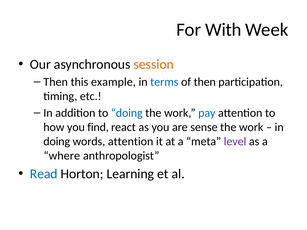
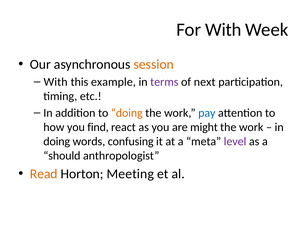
Then: Then -> With (56, 82)
terms colour: blue -> purple (164, 82)
of then: then -> next (205, 82)
doing colour: blue -> orange (127, 113)
sense: sense -> might (204, 127)
words attention: attention -> confusing (131, 142)
where: where -> should (62, 156)
Read colour: blue -> orange (44, 174)
Learning: Learning -> Meeting (130, 174)
